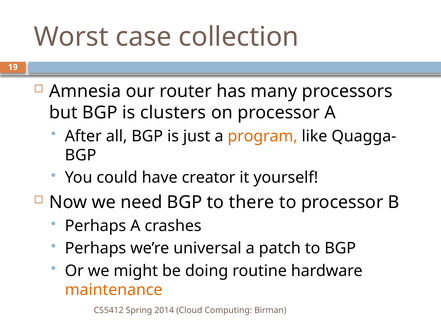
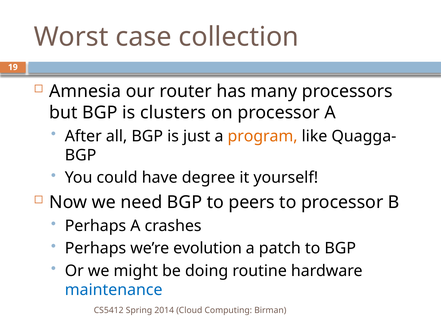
creator: creator -> degree (209, 178)
there: there -> peers (252, 202)
universal: universal -> evolution (208, 248)
maintenance colour: orange -> blue (114, 290)
